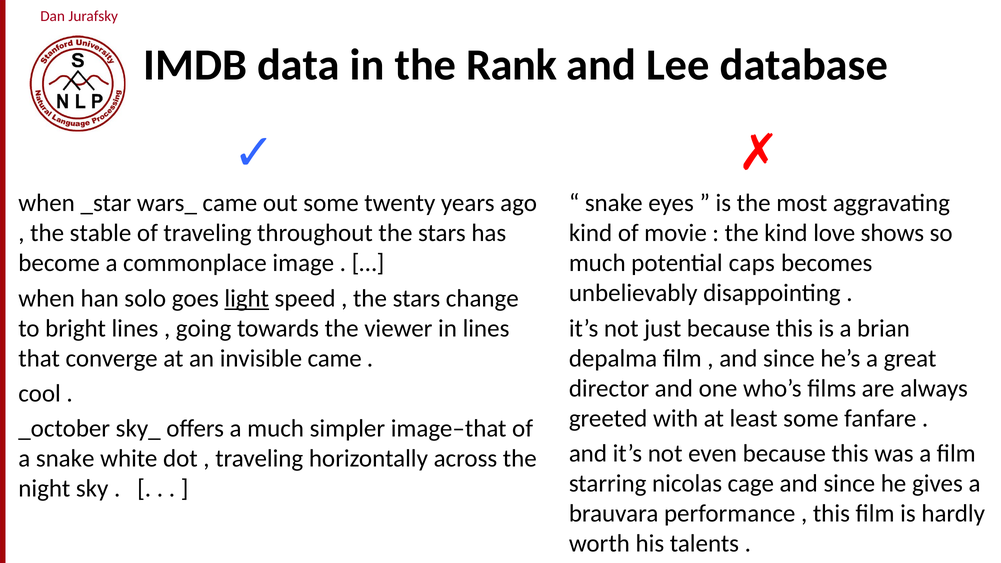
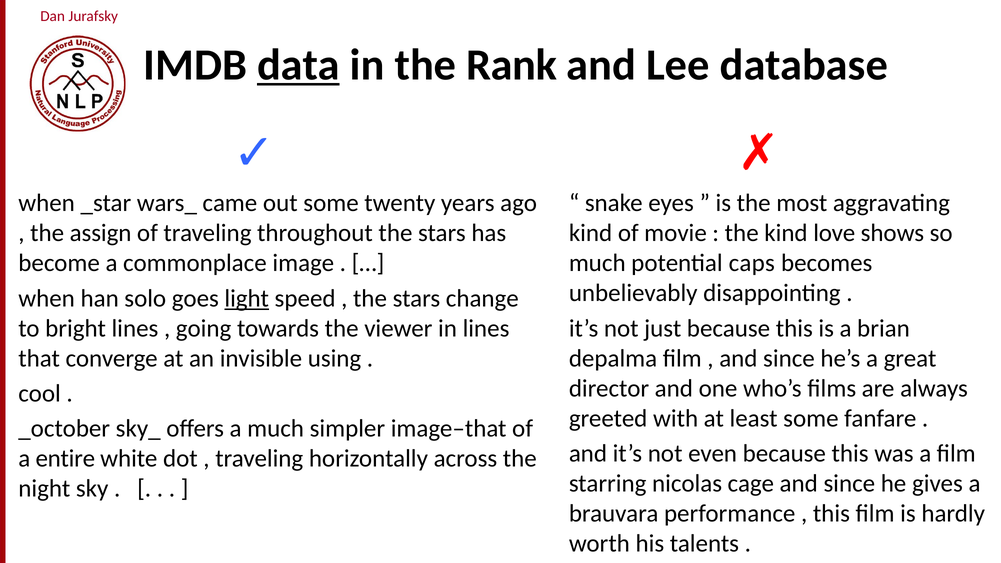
data underline: none -> present (299, 65)
stable: stable -> assign (101, 233)
invisible came: came -> using (334, 358)
a snake: snake -> entire (65, 458)
